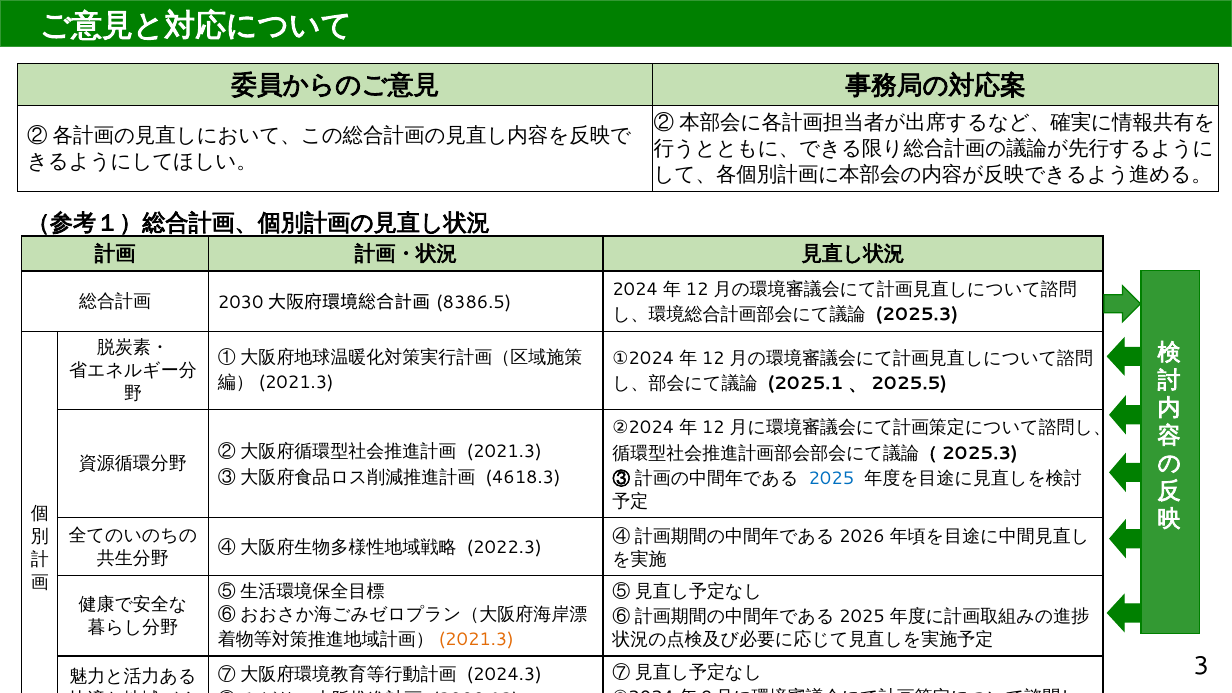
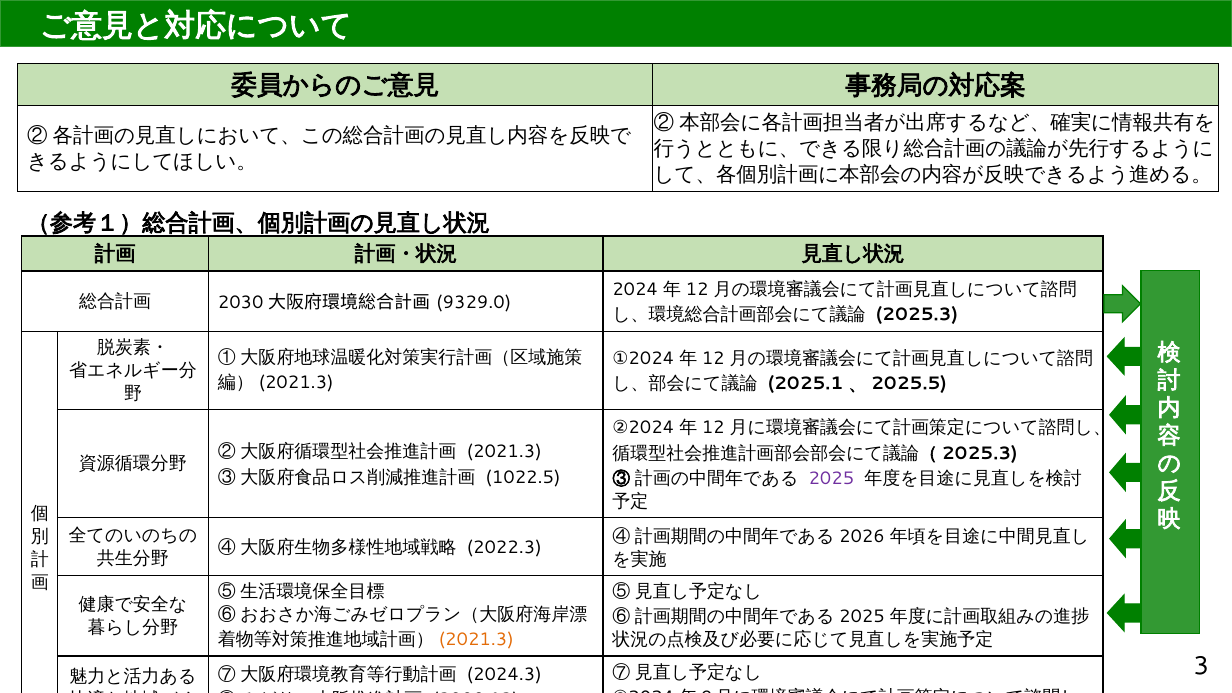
8386.5: 8386.5 -> 9329.0 (474, 303)
4618.3: 4618.3 -> 1022.5 (523, 477)
2025 colour: blue -> purple (831, 479)
